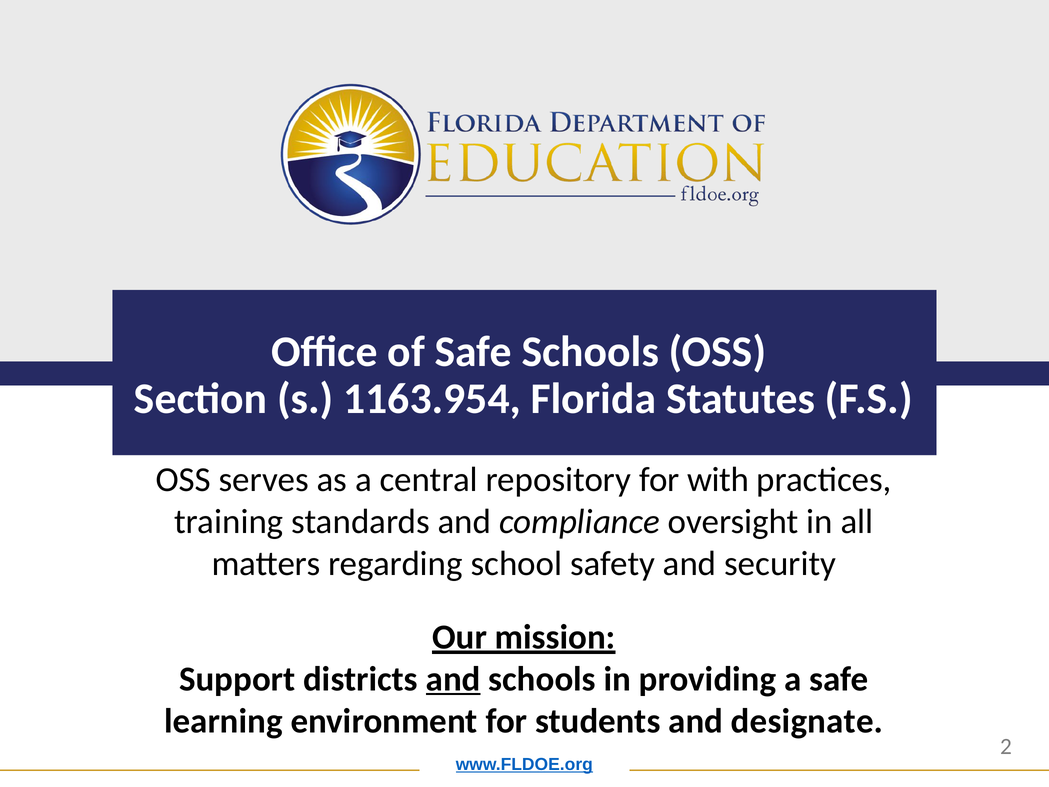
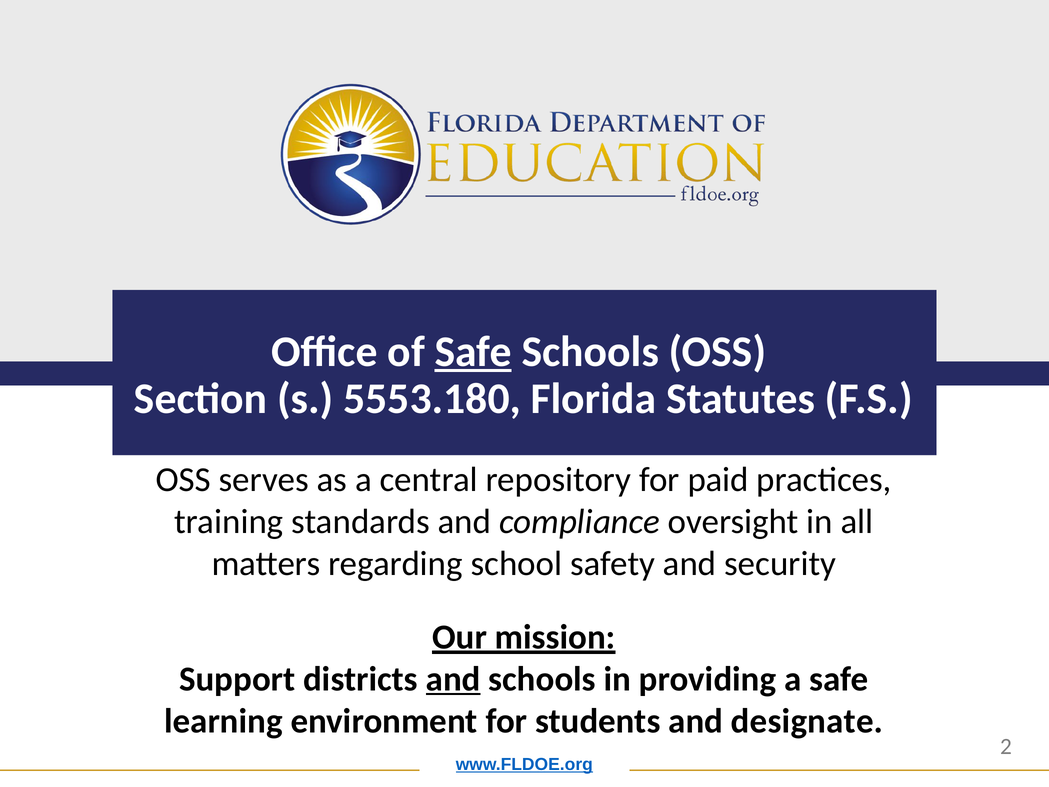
Safe underline: none -> present (473, 352)
1163.954: 1163.954 -> 5553.180 (432, 399)
with: with -> paid (718, 480)
